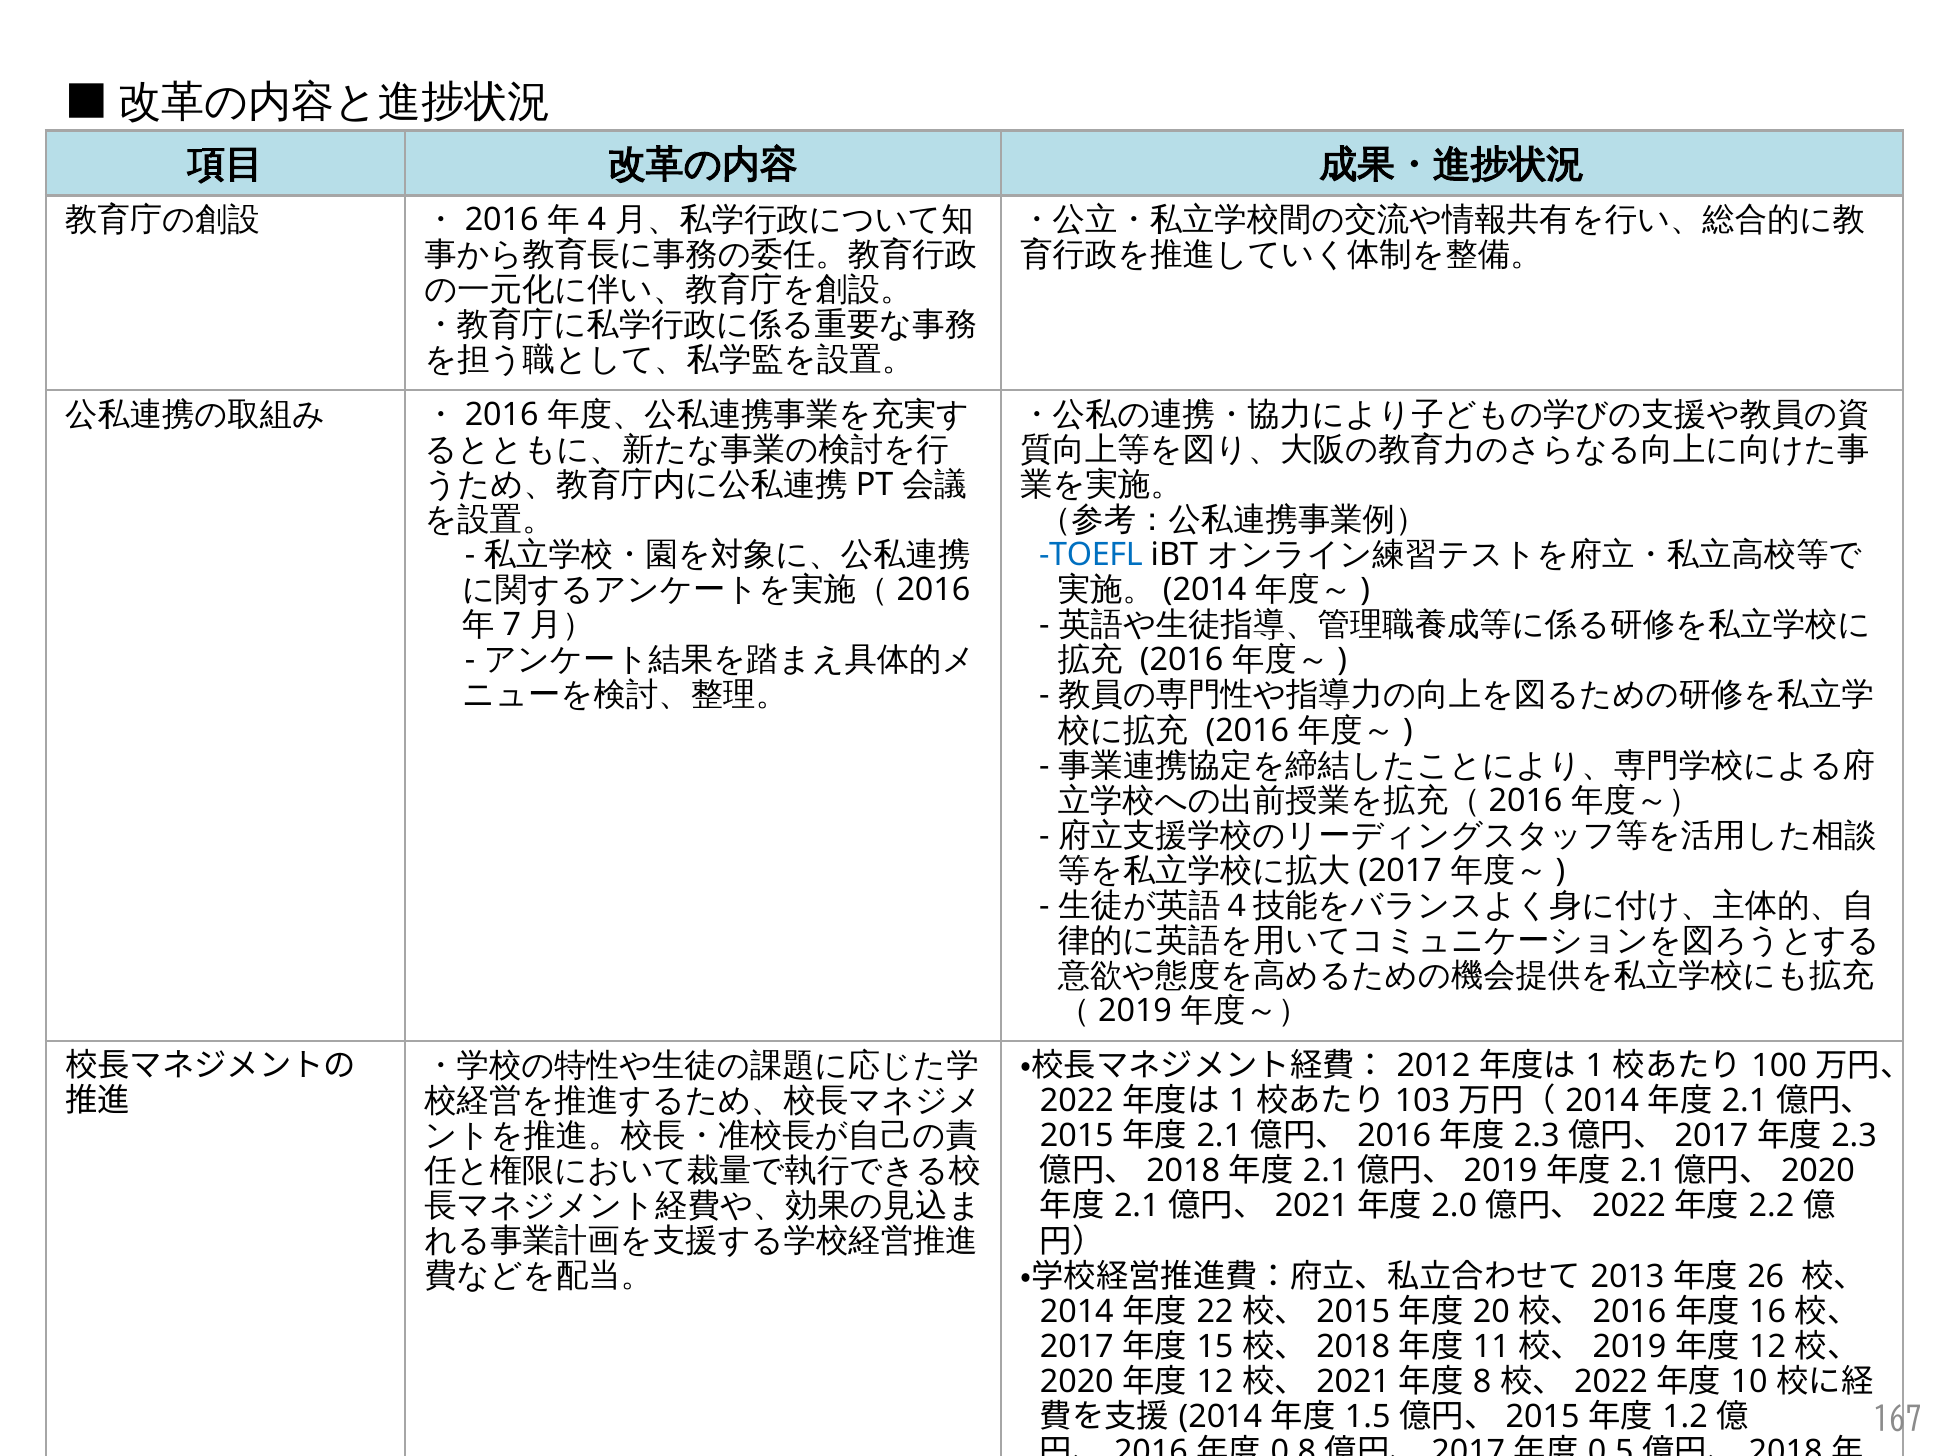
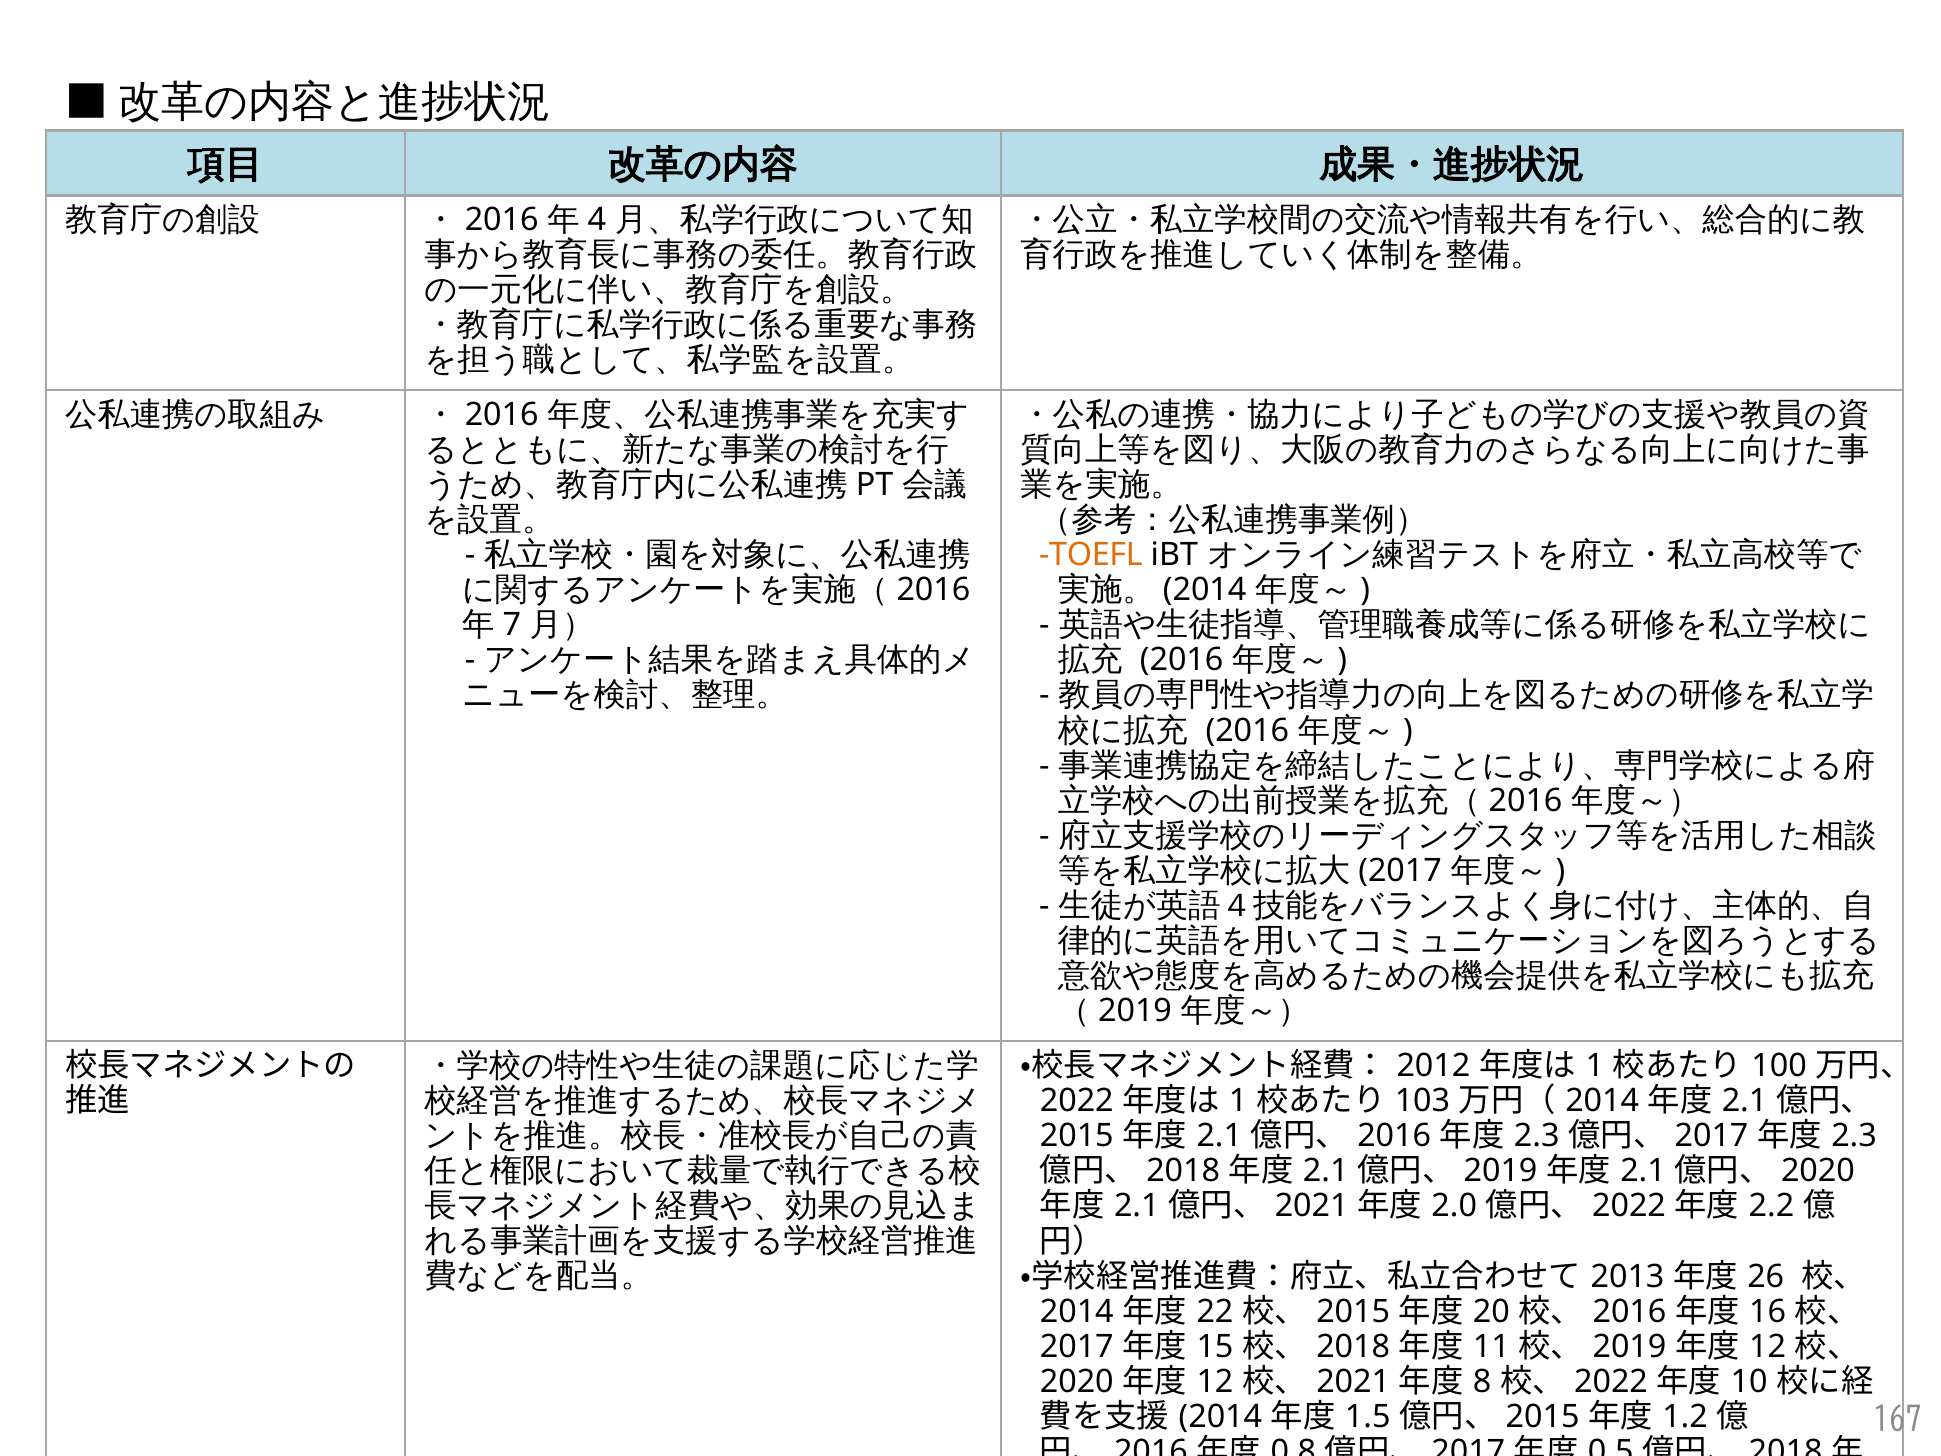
TOEFL colour: blue -> orange (1091, 555)
